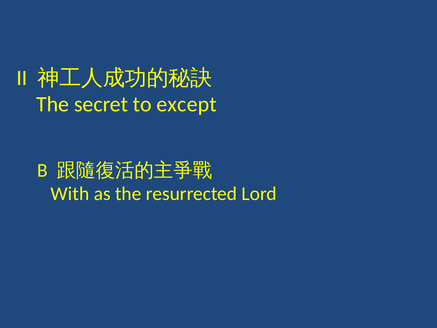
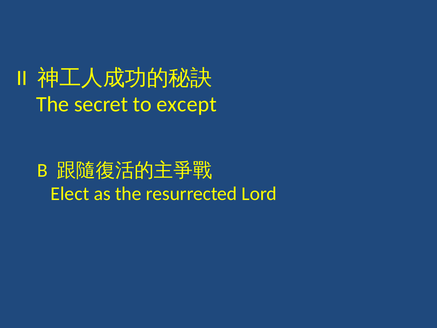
With: With -> Elect (70, 194)
